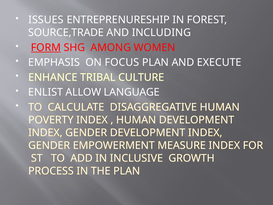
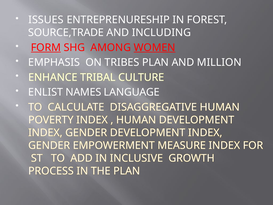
WOMEN underline: none -> present (155, 47)
FOCUS: FOCUS -> TRIBES (122, 62)
EXECUTE: EXECUTE -> MILLION (219, 62)
ALLOW: ALLOW -> NAMES (83, 92)
